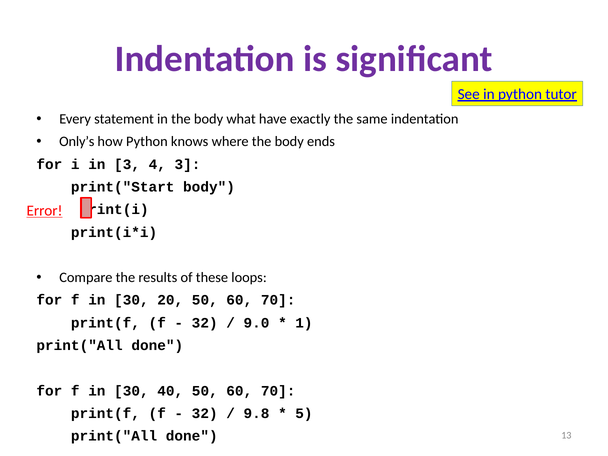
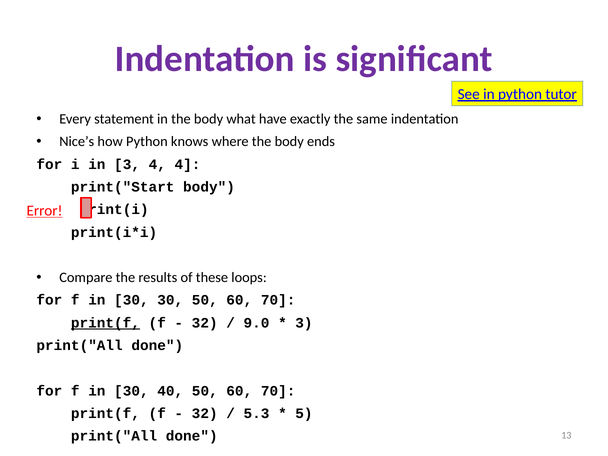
Only’s: Only’s -> Nice’s (77, 142)
4 3: 3 -> 4 (188, 164)
30 20: 20 -> 30 (170, 300)
print(f underline: none -> present (105, 323)
1: 1 -> 3 (304, 323)
9.8: 9.8 -> 5.3 (257, 413)
